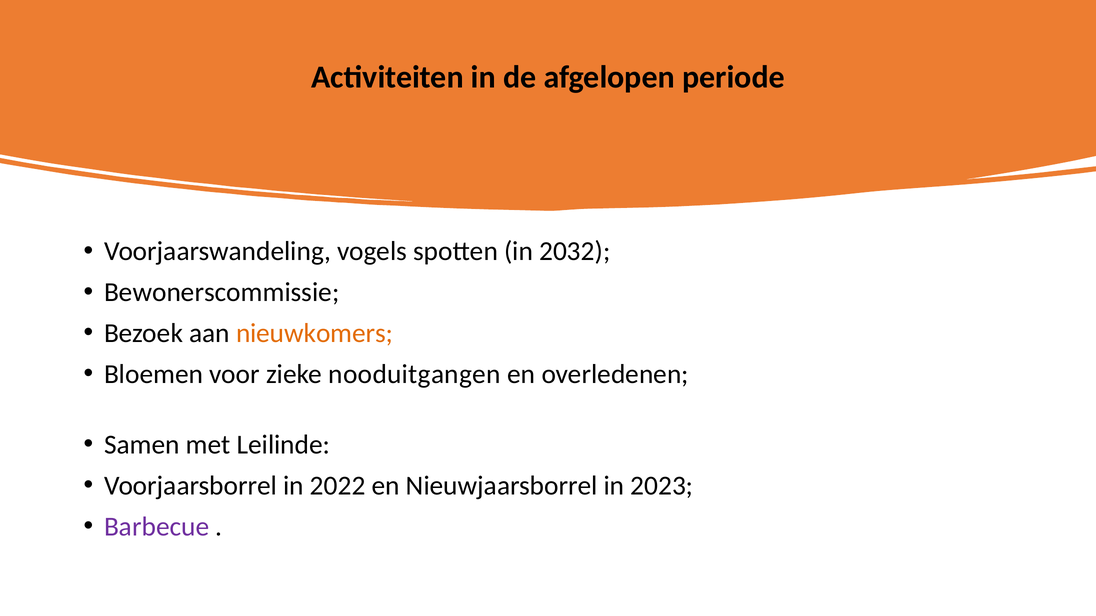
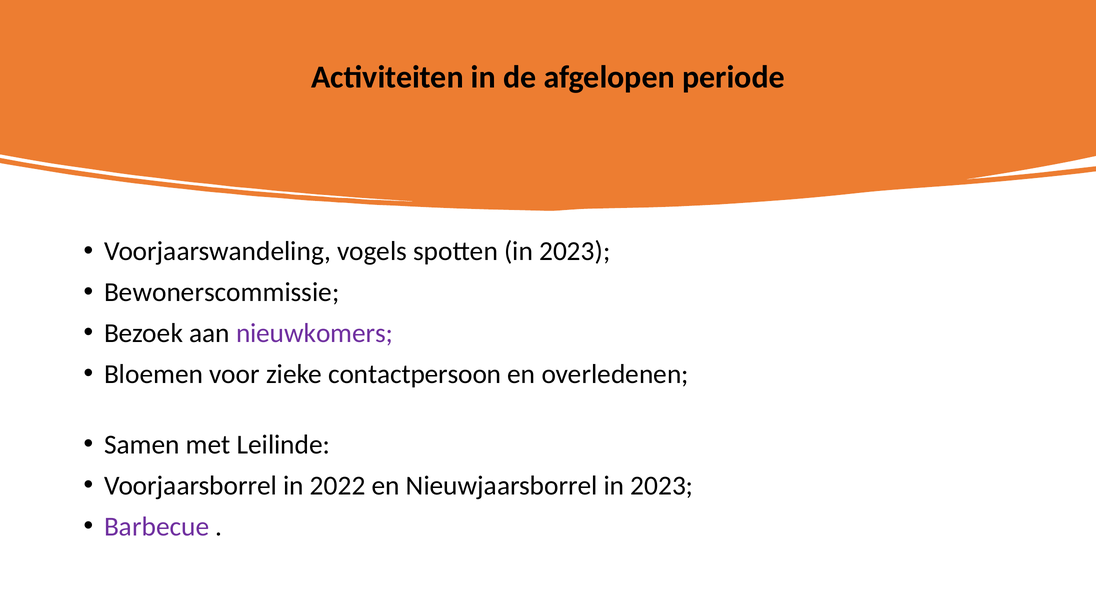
spotten in 2032: 2032 -> 2023 (575, 251)
nieuwkomers colour: orange -> purple (314, 333)
nooduitgangen: nooduitgangen -> contactpersoon (415, 374)
